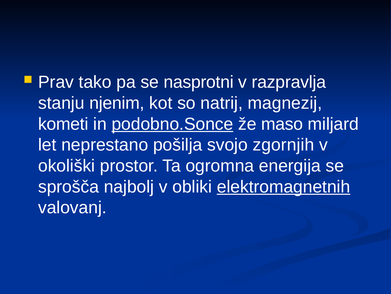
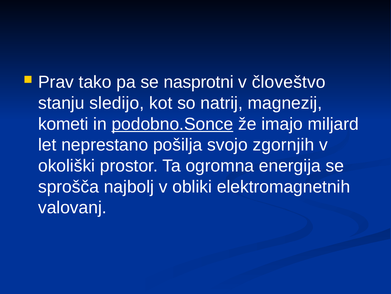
razpravlja: razpravlja -> človeštvo (289, 82)
njenim: njenim -> sledijo (117, 103)
maso: maso -> imajo (282, 124)
elektromagnetnih underline: present -> none (284, 186)
